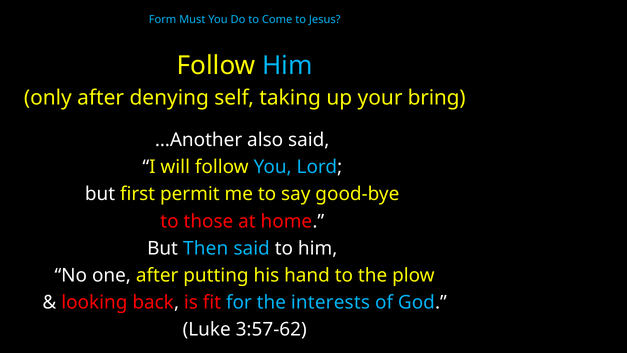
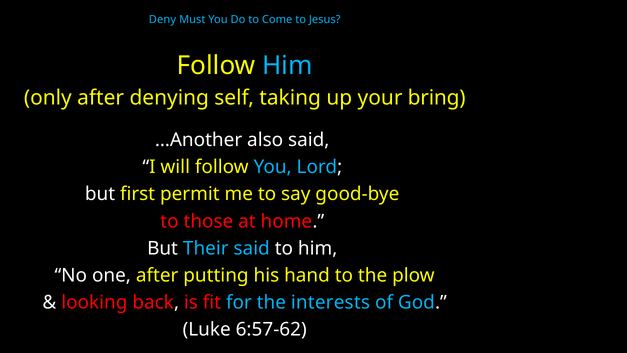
Form: Form -> Deny (162, 20)
Then: Then -> Their (206, 248)
3:57-62: 3:57-62 -> 6:57-62 (271, 329)
